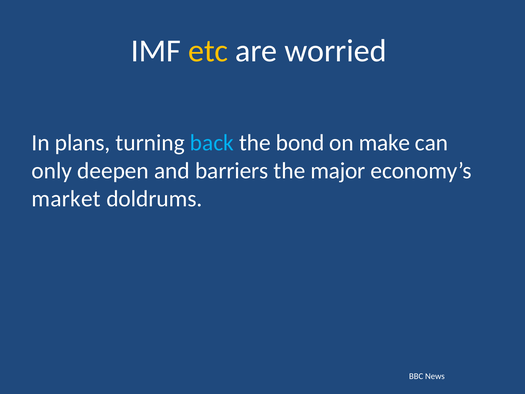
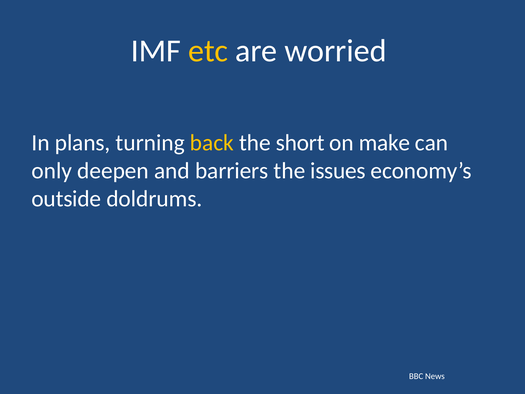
back colour: light blue -> yellow (212, 143)
bond: bond -> short (300, 143)
major: major -> issues (338, 171)
market: market -> outside (66, 199)
